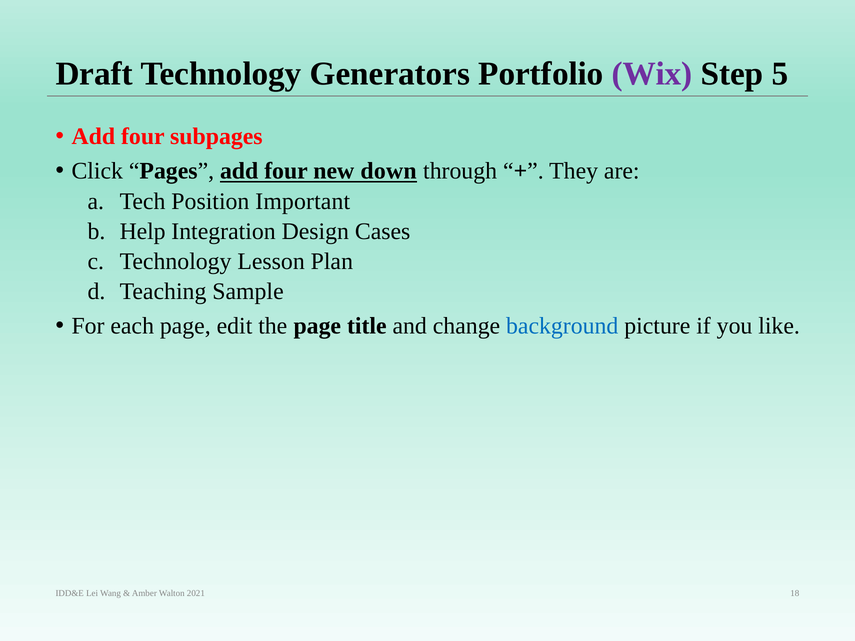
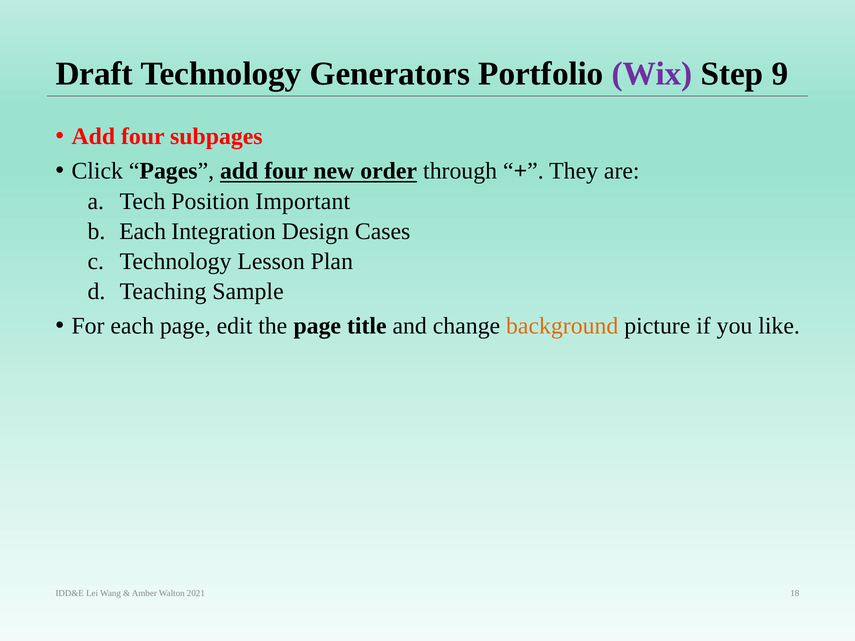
5: 5 -> 9 (780, 74)
down: down -> order (389, 171)
Help: Help -> Each (143, 231)
background colour: blue -> orange (562, 326)
